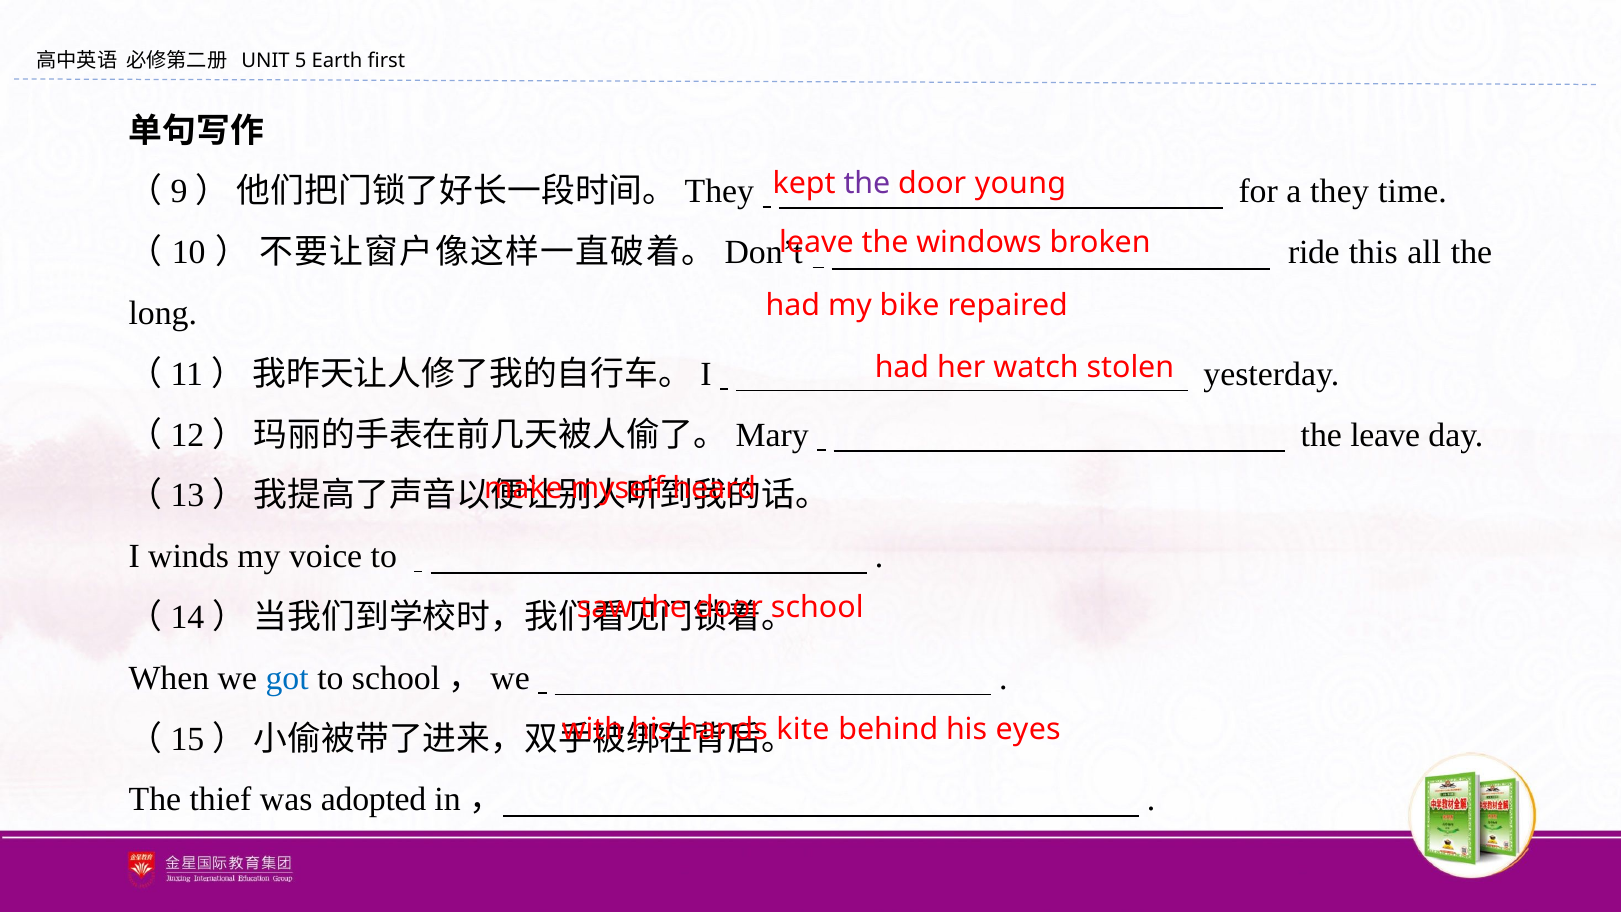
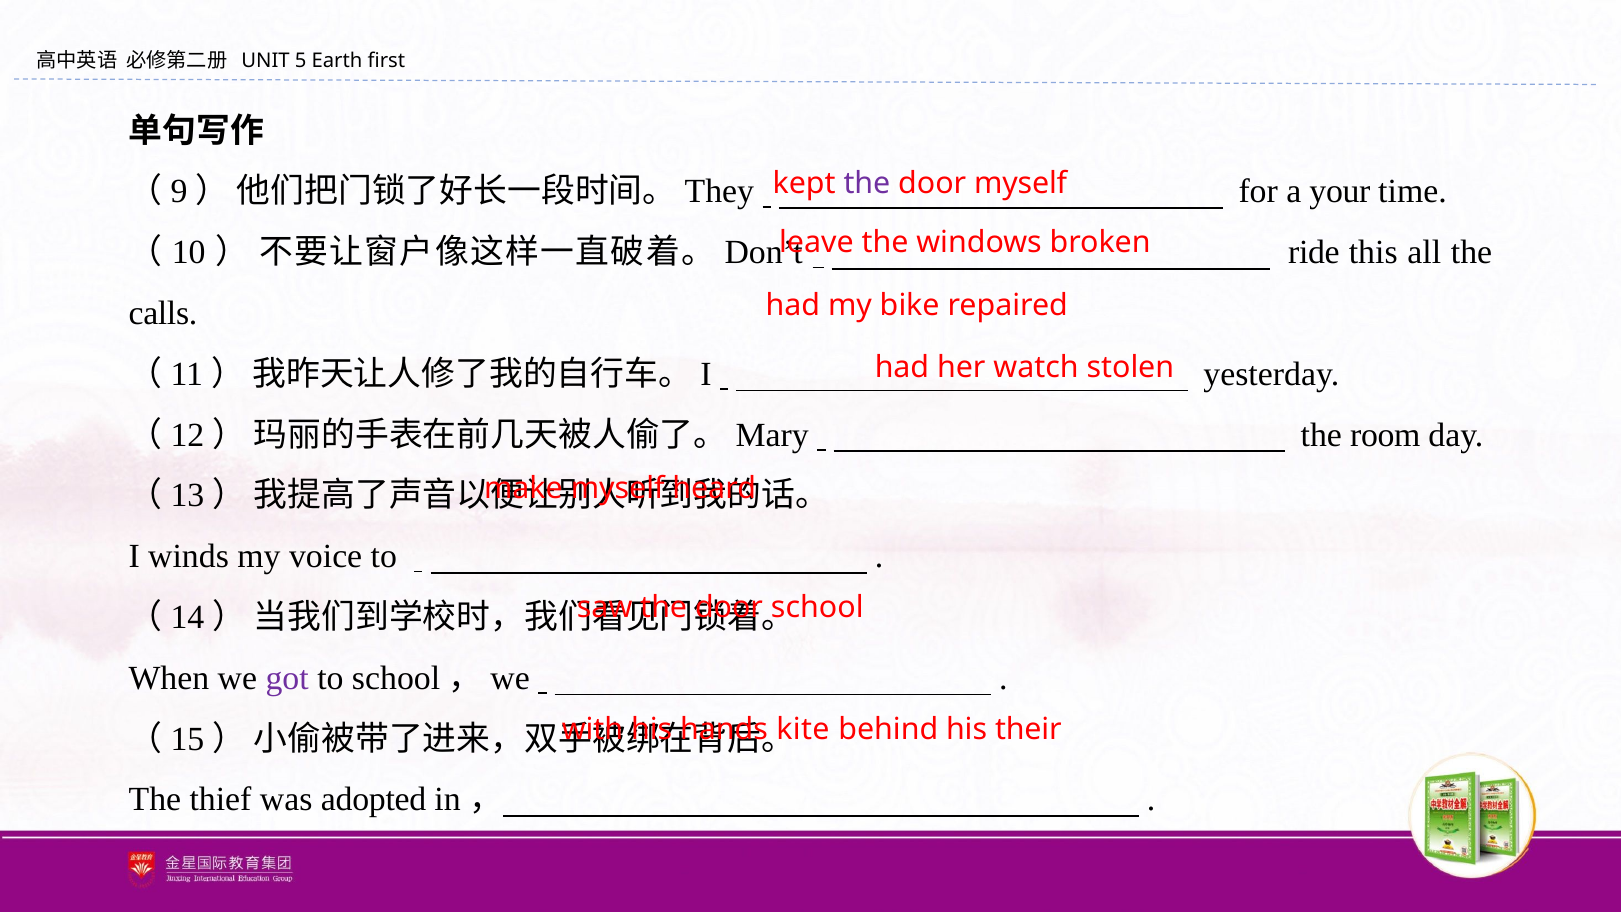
door young: young -> myself (1021, 183)
they: they -> your (1340, 192)
long: long -> calls (163, 313)
the leave: leave -> room (1385, 435)
got colour: blue -> purple (287, 678)
eyes: eyes -> their (1028, 729)
